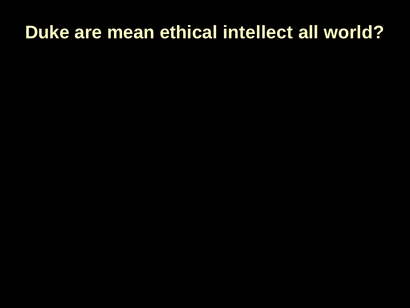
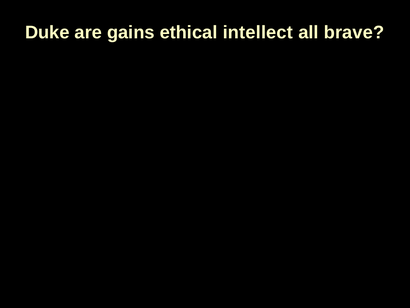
mean: mean -> gains (131, 33)
world: world -> brave (354, 33)
